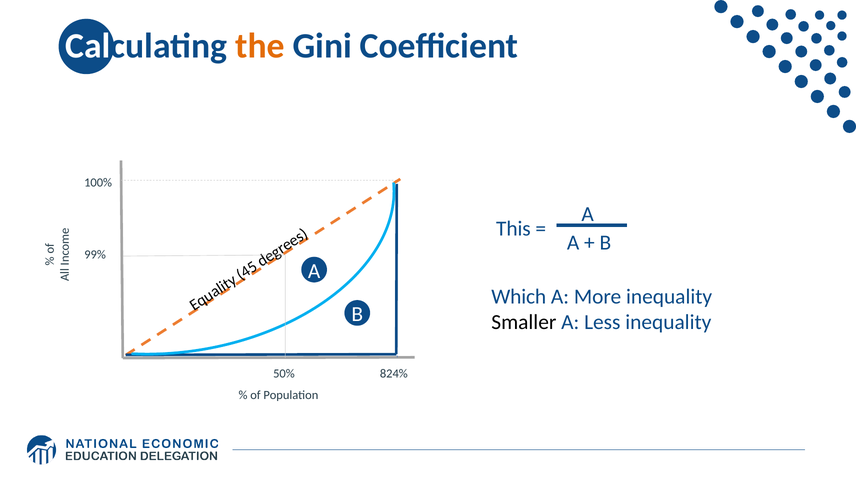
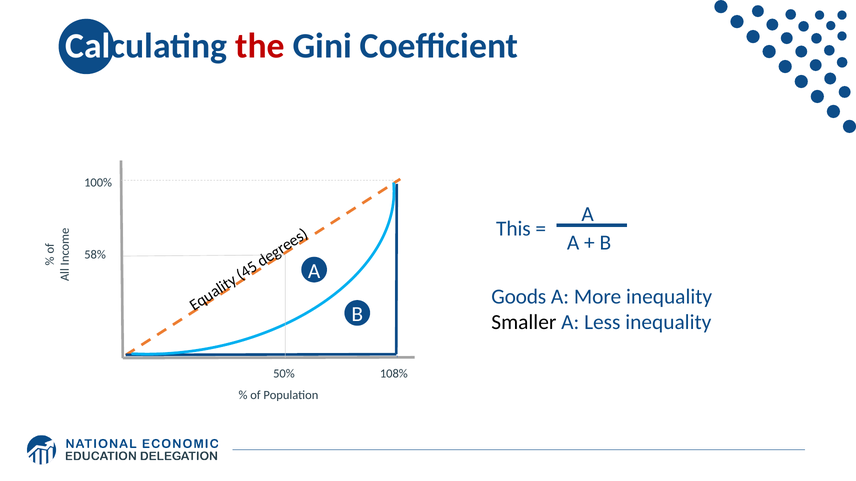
the colour: orange -> red (260, 46)
99%: 99% -> 58% (95, 255)
Which: Which -> Goods (519, 297)
824%: 824% -> 108% (394, 374)
